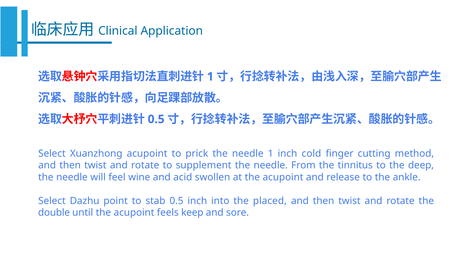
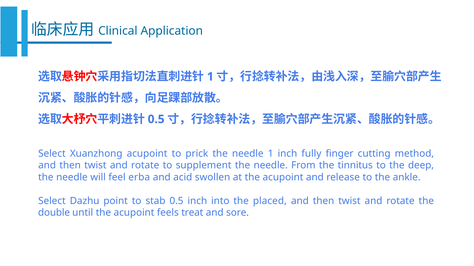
cold: cold -> fully (311, 154)
wine: wine -> erba (139, 178)
keep: keep -> treat (192, 213)
